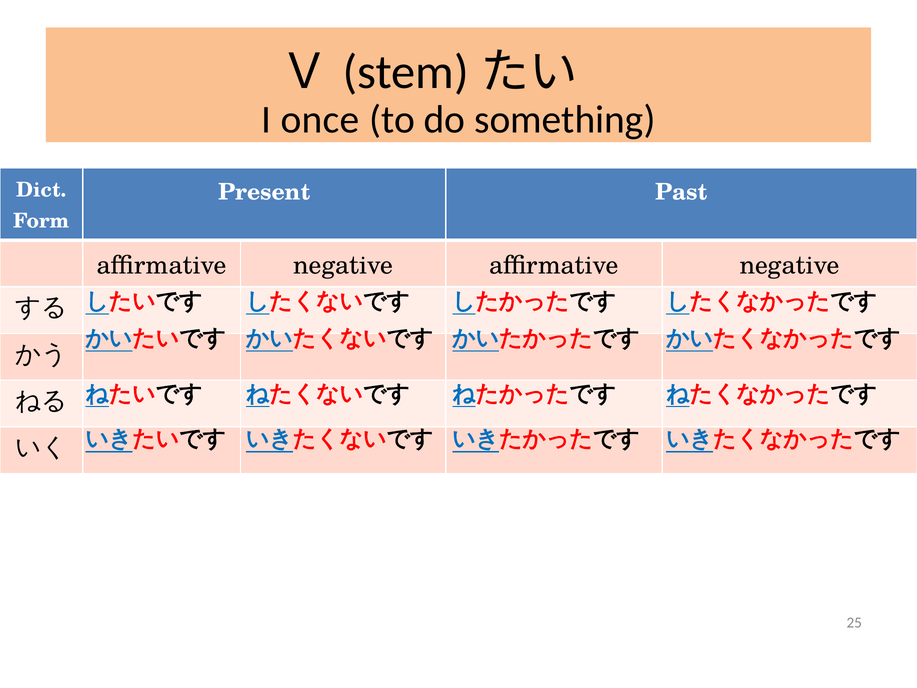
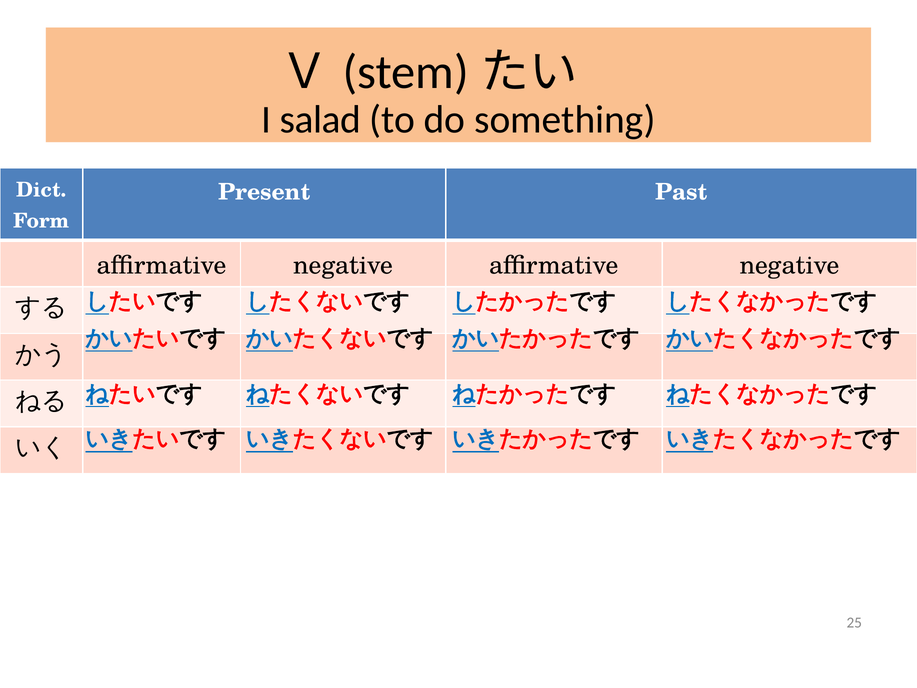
once: once -> salad (320, 120)
